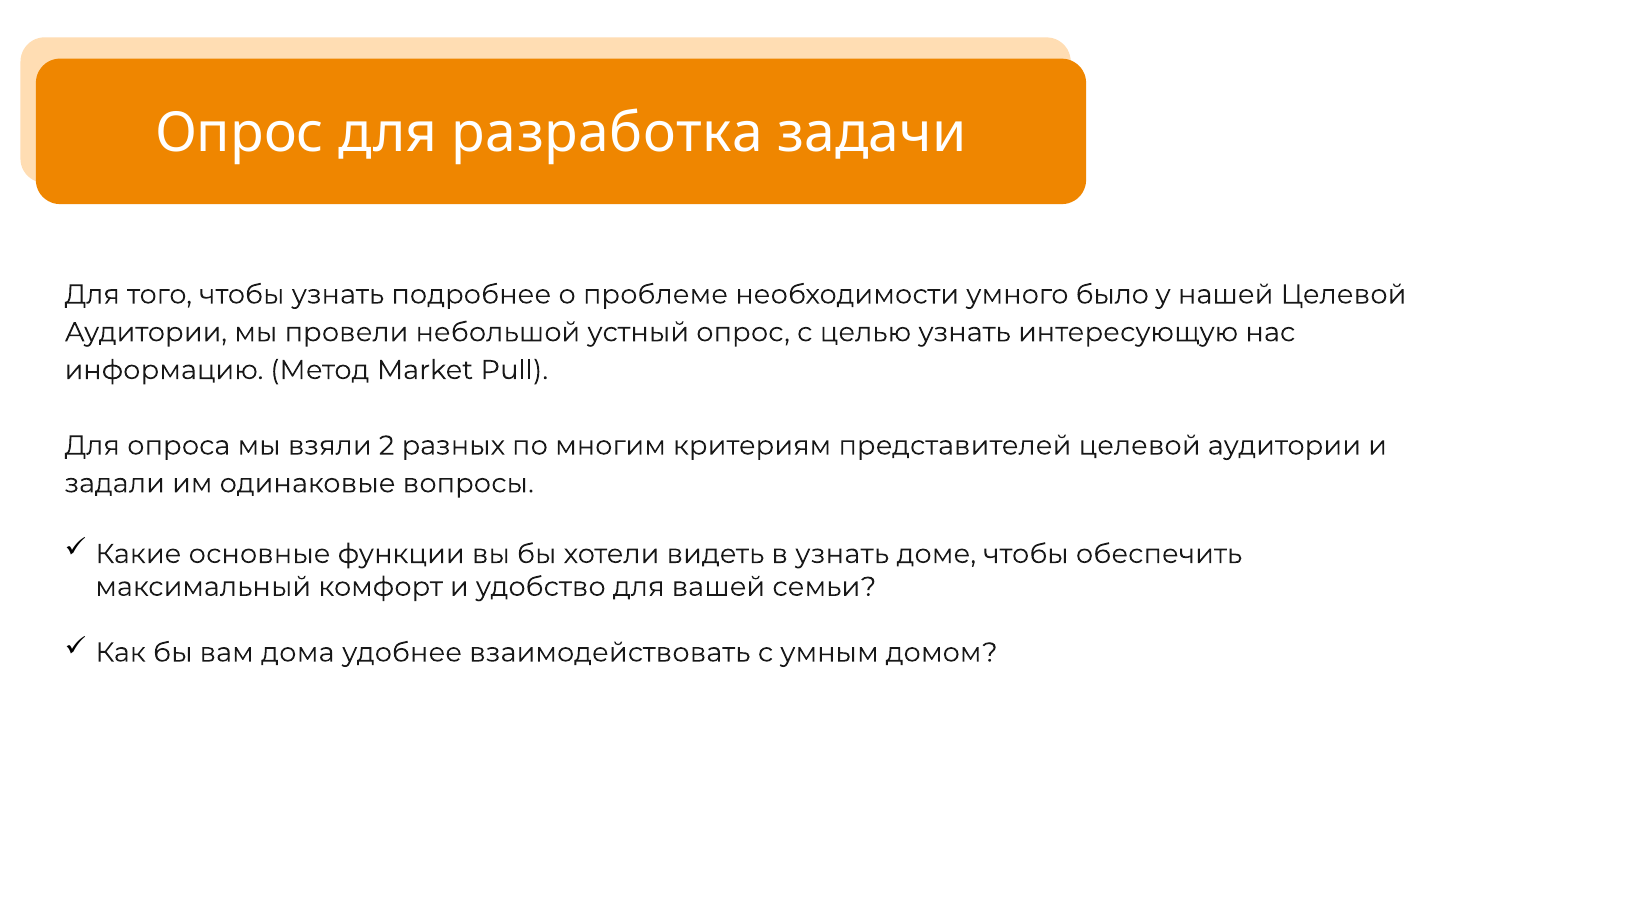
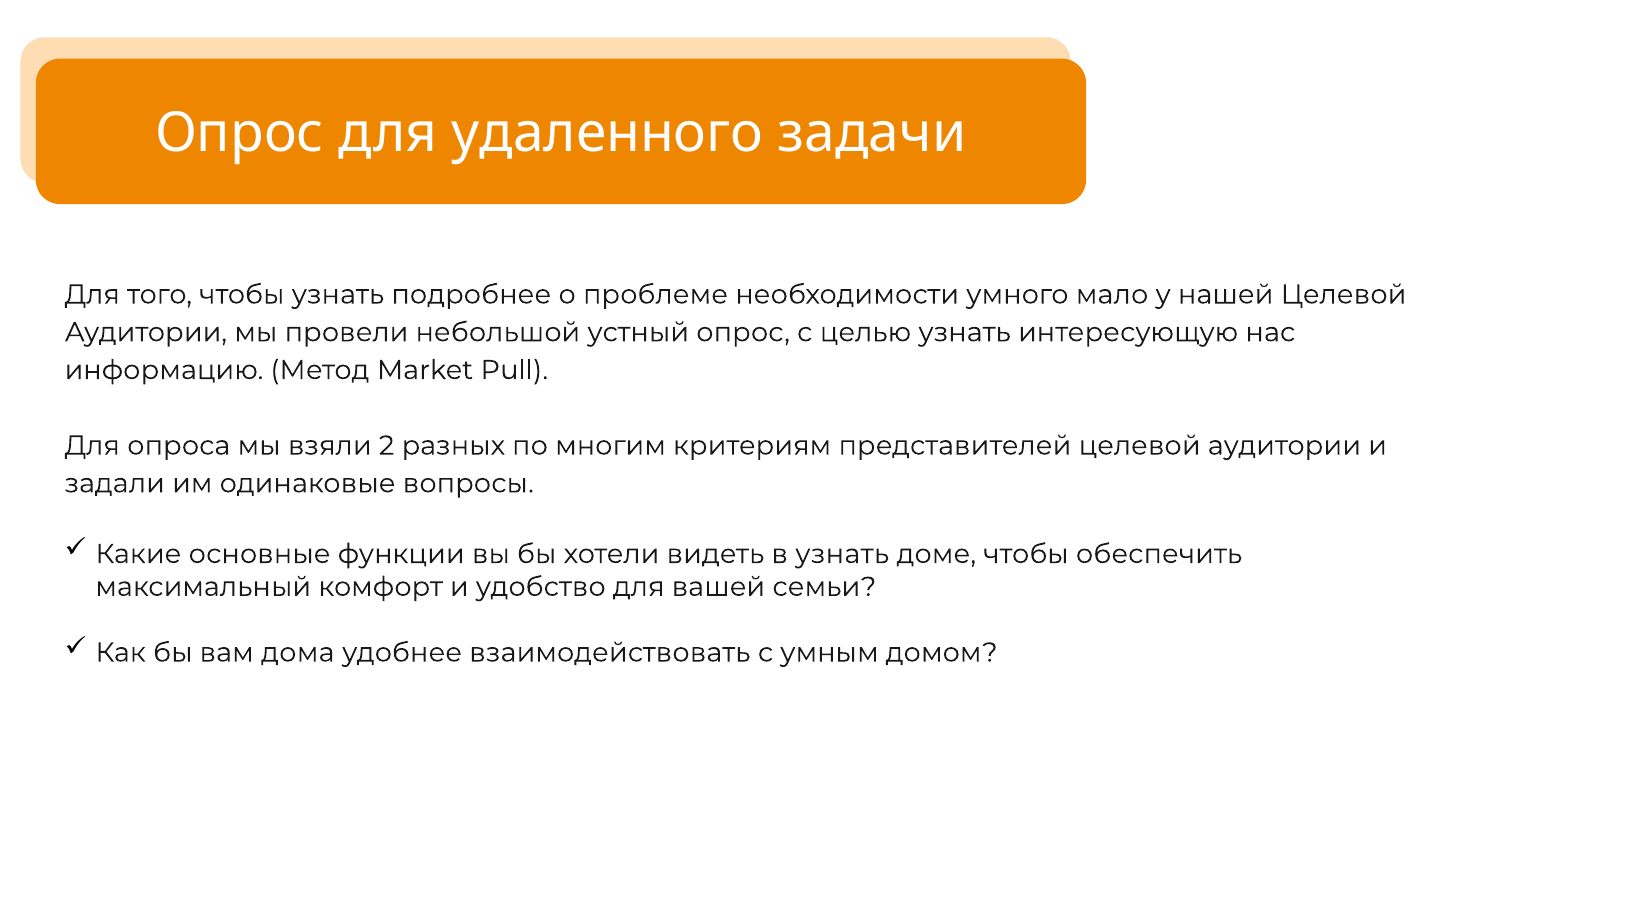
разработка: разработка -> удаленного (608, 133)
было: было -> мало (1112, 294)
